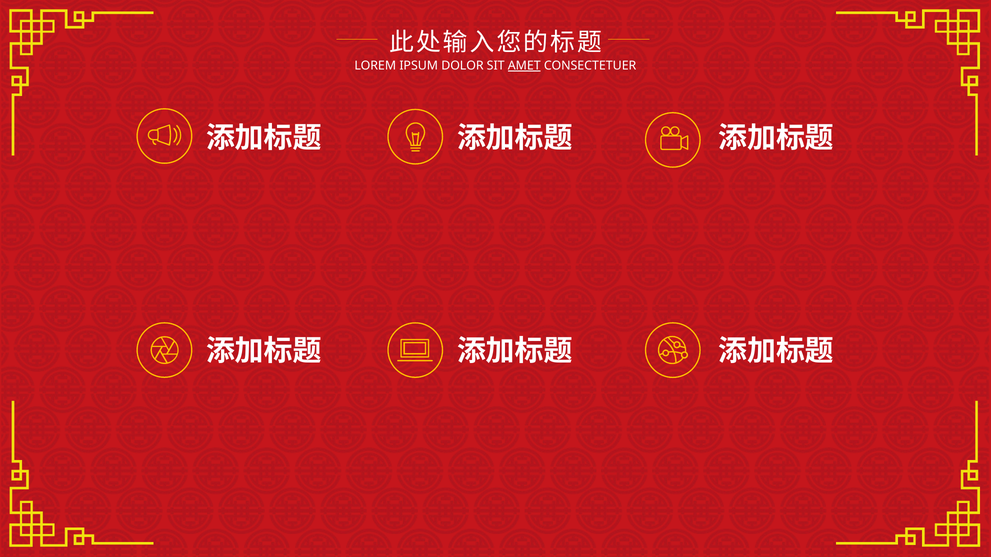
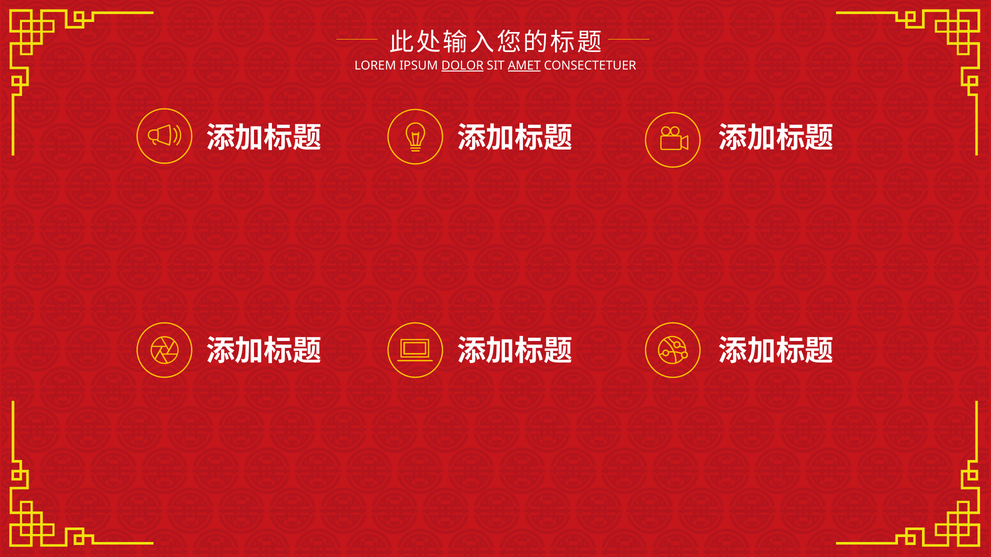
DOLOR underline: none -> present (462, 66)
